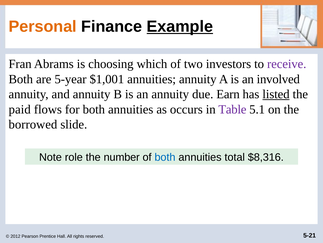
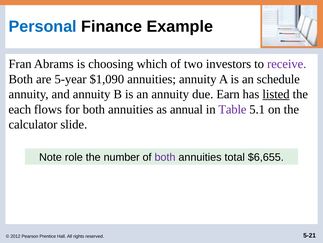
Personal colour: orange -> blue (43, 26)
Example underline: present -> none (180, 26)
$1,001: $1,001 -> $1,090 (107, 79)
involved: involved -> schedule (278, 79)
paid: paid -> each (20, 109)
occurs: occurs -> annual (186, 109)
borrowed: borrowed -> calculator (33, 124)
both colour: blue -> purple (165, 157)
$8,316: $8,316 -> $6,655 (266, 157)
